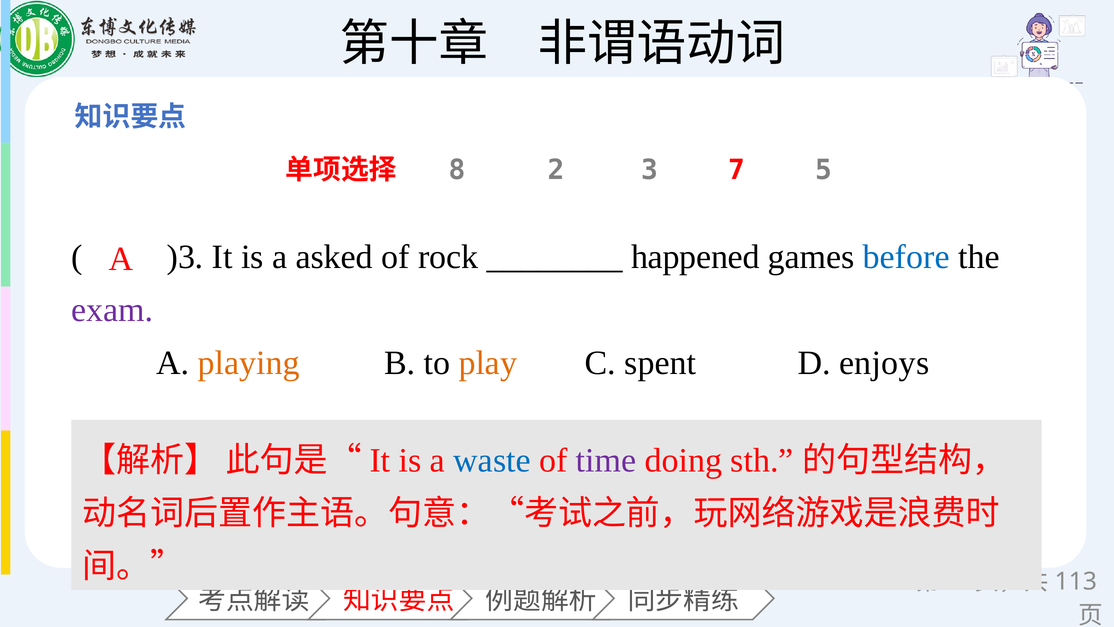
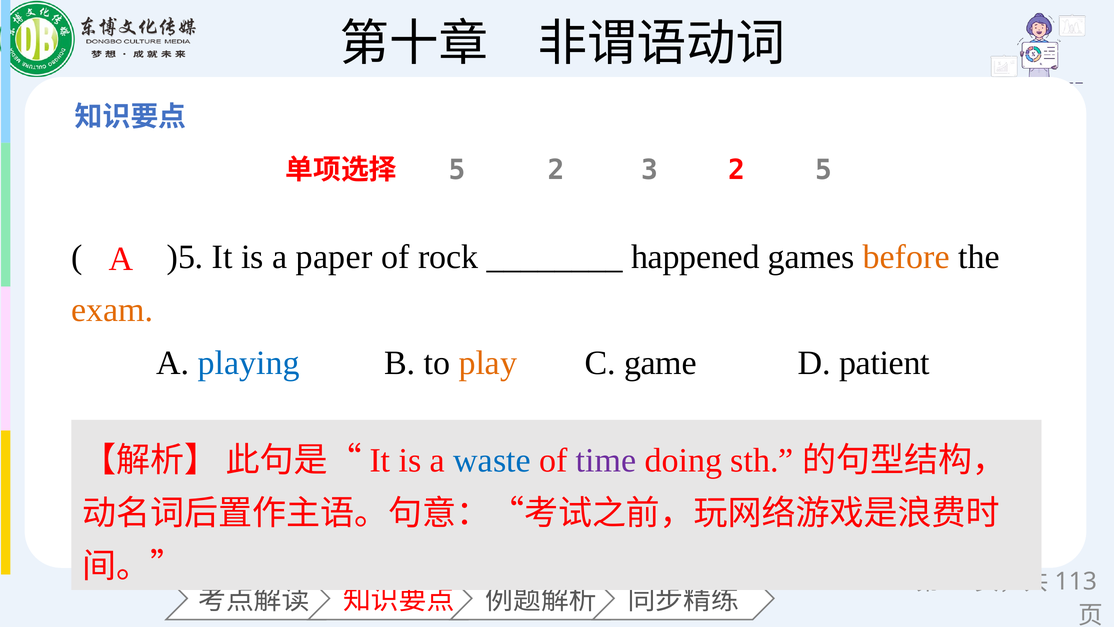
8: 8 -> 5 (457, 170)
3 7: 7 -> 2 (737, 170)
)3: )3 -> )5 (185, 257)
asked: asked -> paper (334, 257)
before colour: blue -> orange (906, 257)
exam colour: purple -> orange (112, 310)
playing colour: orange -> blue (249, 363)
spent: spent -> game (660, 363)
enjoys: enjoys -> patient (884, 363)
